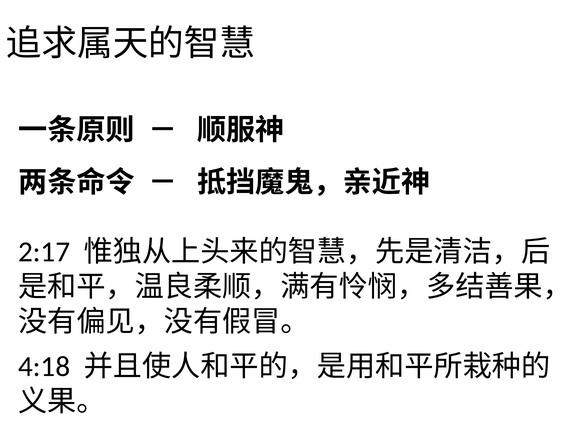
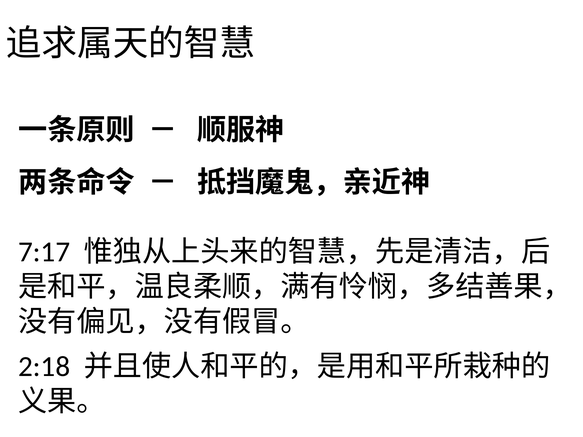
2:17: 2:17 -> 7:17 (44, 252)
4:18: 4:18 -> 2:18 (44, 367)
